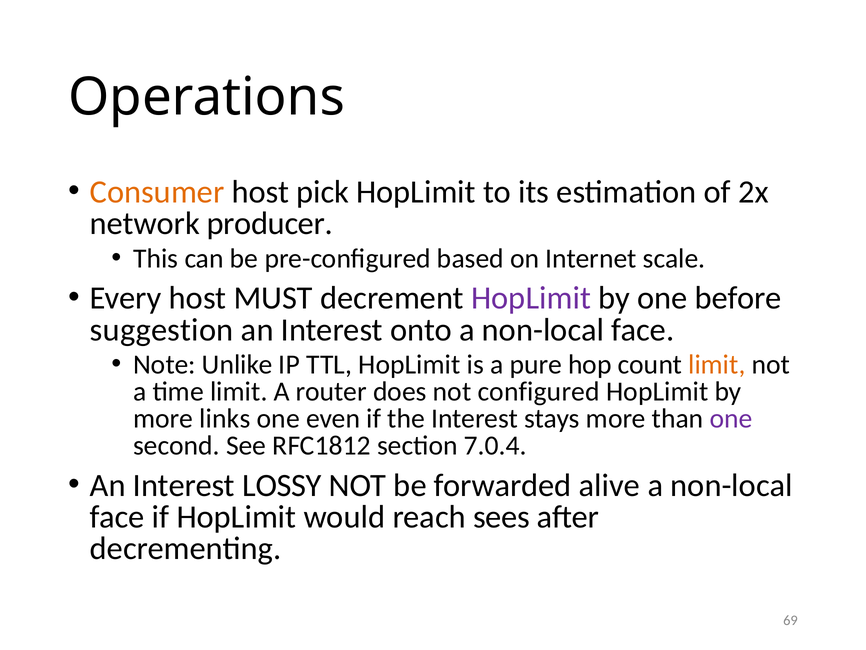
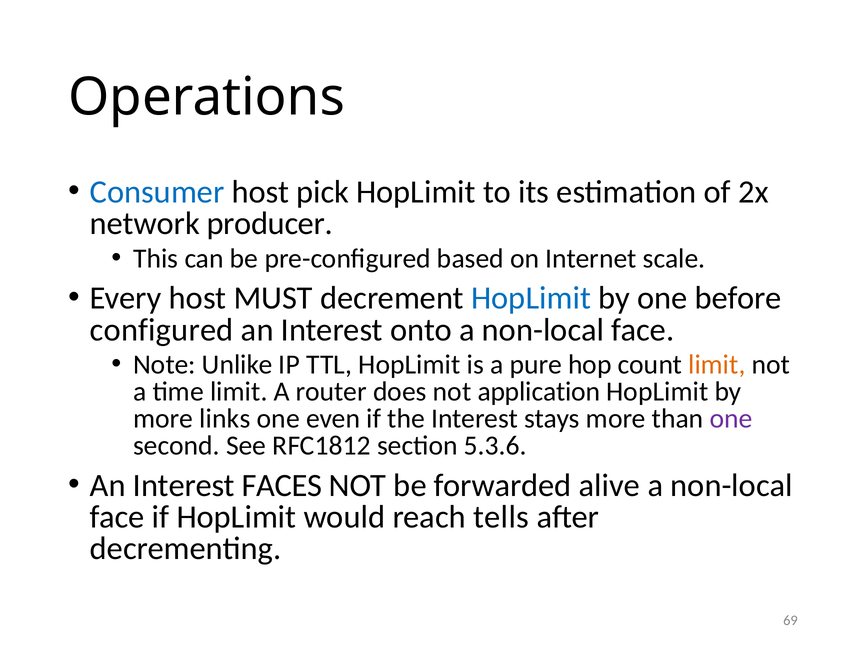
Consumer colour: orange -> blue (157, 192)
HopLimit colour: purple -> blue (531, 298)
suggestion: suggestion -> configured (162, 330)
configured: configured -> application (539, 391)
7.0.4: 7.0.4 -> 5.3.6 (495, 445)
LOSSY: LOSSY -> FACES (282, 485)
sees: sees -> tells (501, 517)
